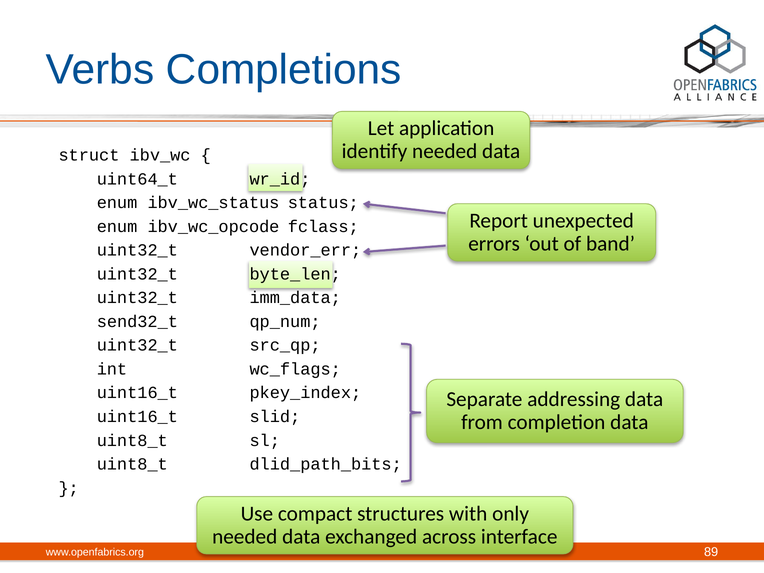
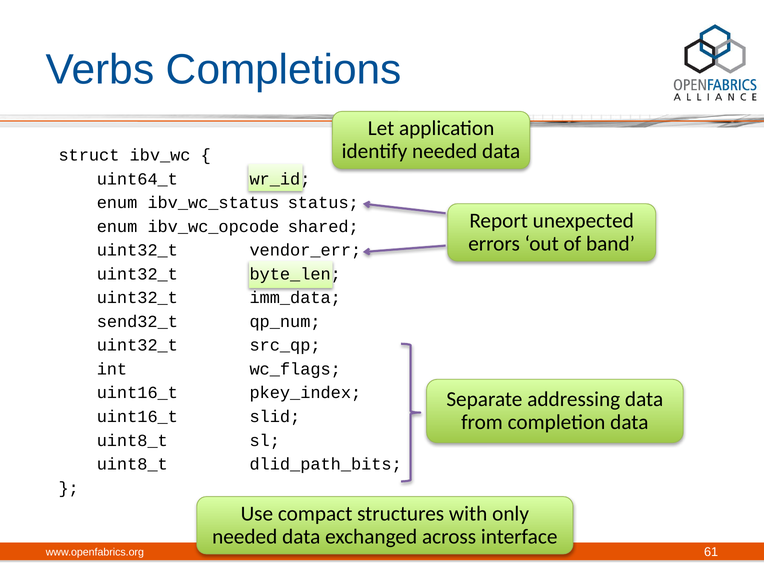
fclass: fclass -> shared (323, 227)
89: 89 -> 61 (711, 552)
